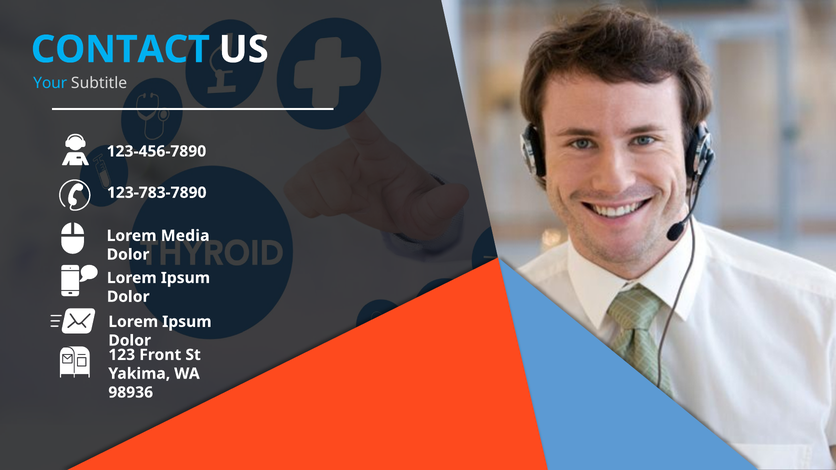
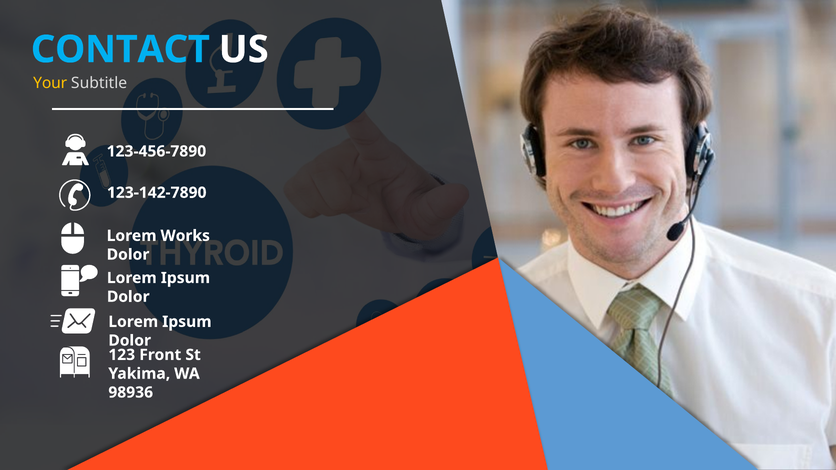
Your colour: light blue -> yellow (50, 83)
123-783-7890: 123-783-7890 -> 123-142-7890 (157, 193)
Media: Media -> Works (185, 236)
